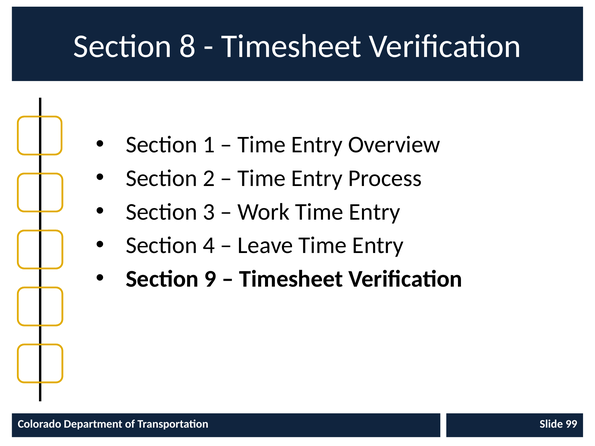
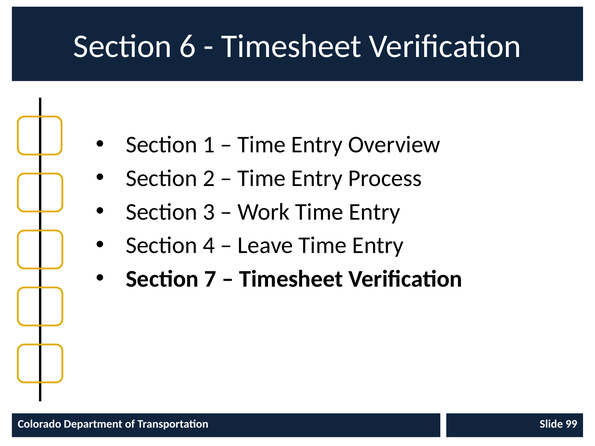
8: 8 -> 6 (188, 46)
9: 9 -> 7 (210, 279)
